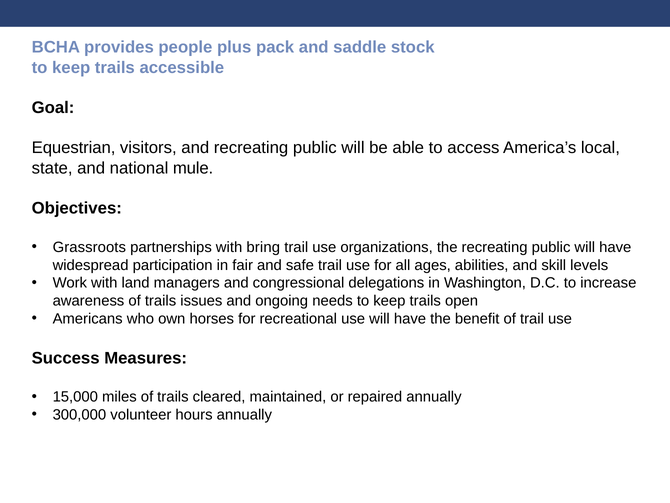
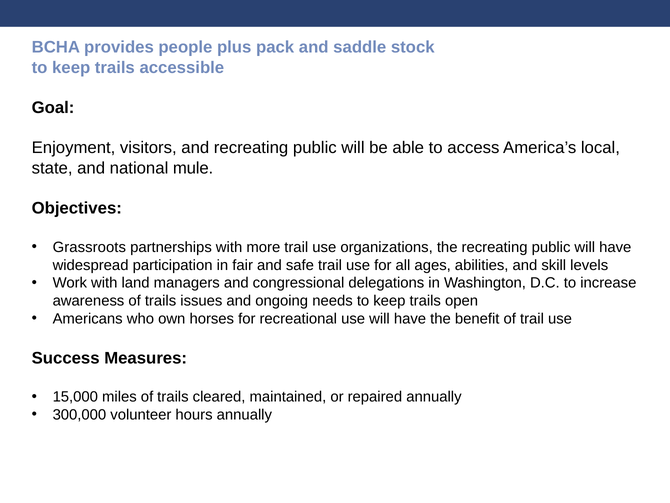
Equestrian: Equestrian -> Enjoyment (74, 148)
bring: bring -> more (263, 247)
